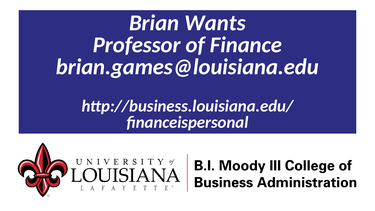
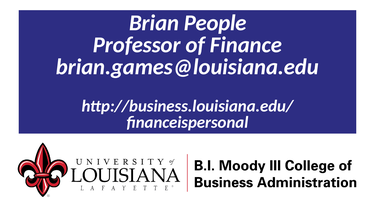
Wants: Wants -> People (215, 23)
